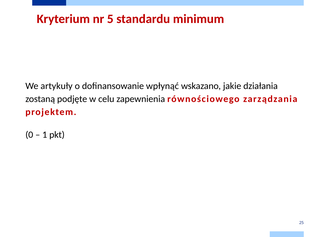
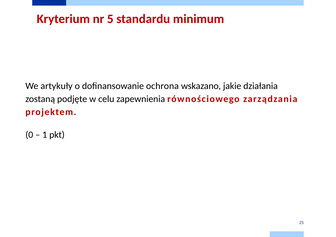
wpłynąć: wpłynąć -> ochrona (162, 86)
